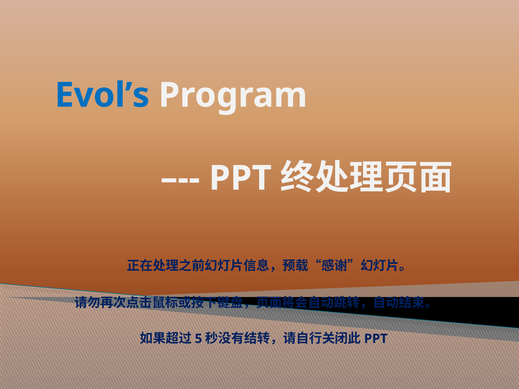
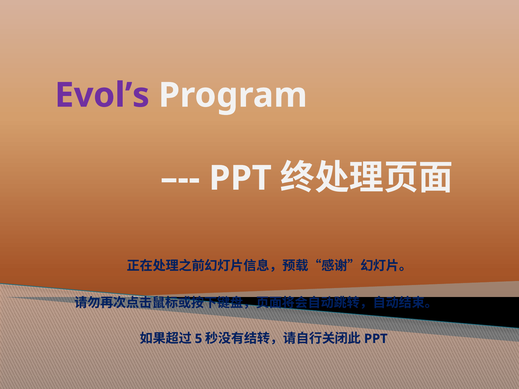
Evol’s colour: blue -> purple (102, 95)
